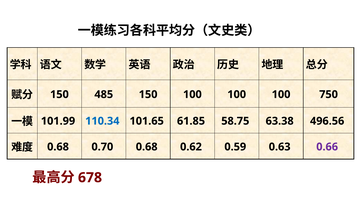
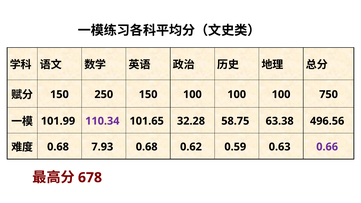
485: 485 -> 250 (104, 94)
110.34 colour: blue -> purple (102, 121)
61.85: 61.85 -> 32.28 (191, 121)
0.70: 0.70 -> 7.93 (102, 147)
